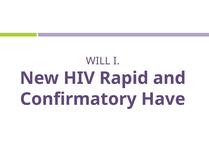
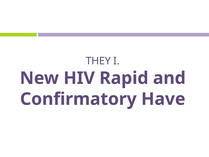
WILL: WILL -> THEY (98, 61)
